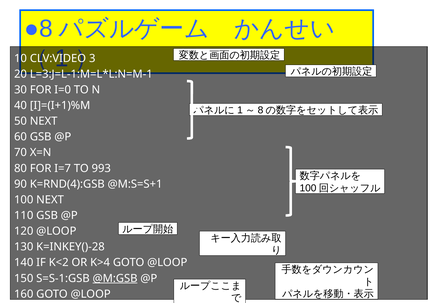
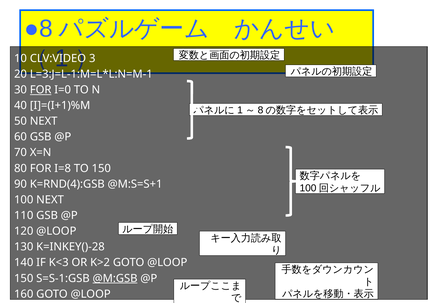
FOR underline: none -> present (41, 90)
I=7: I=7 -> I=8 (63, 168)
TO 993: 993 -> 150 (101, 168)
K<2: K<2 -> K<3 (59, 262)
K>4: K>4 -> K>2 (100, 262)
